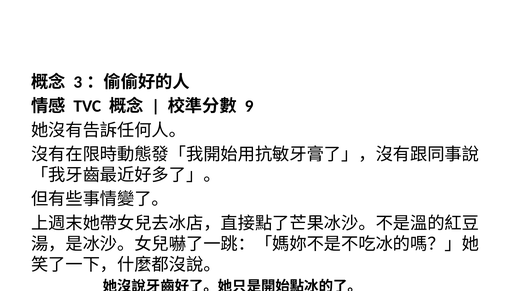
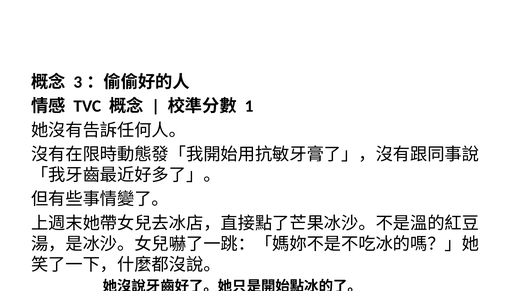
9: 9 -> 1 (249, 106)
